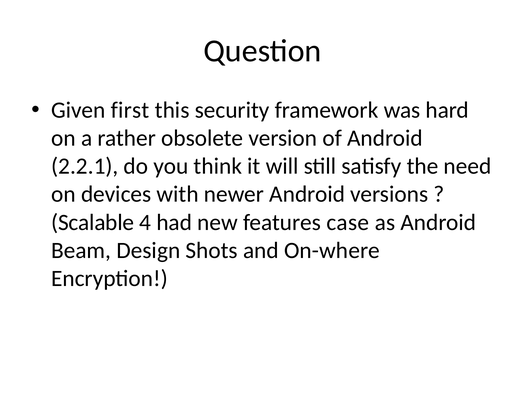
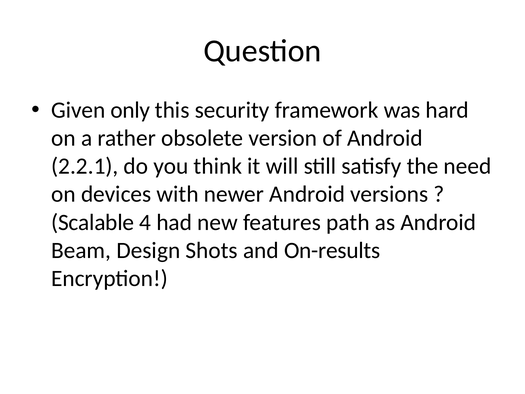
first: first -> only (130, 110)
case: case -> path (348, 222)
On-where: On-where -> On-results (332, 250)
